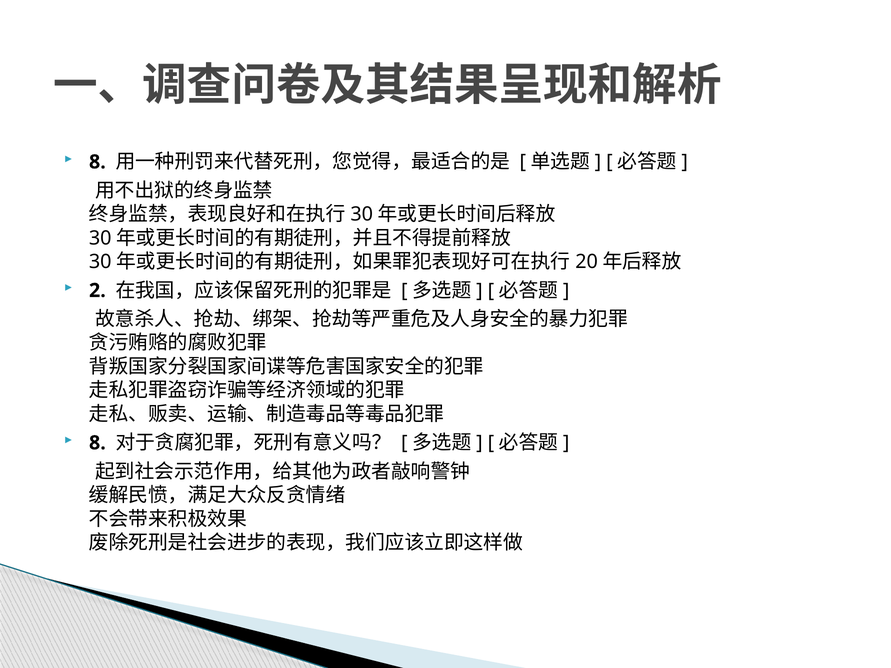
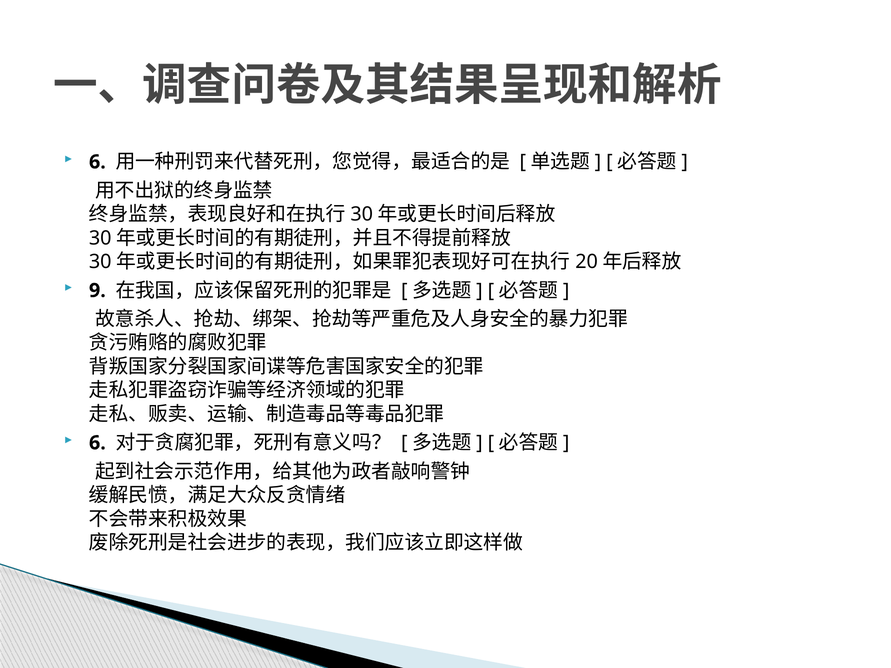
8: 8 -> 6 (97, 162)
2: 2 -> 9 (97, 291)
8: 8 -> 6 (97, 443)
